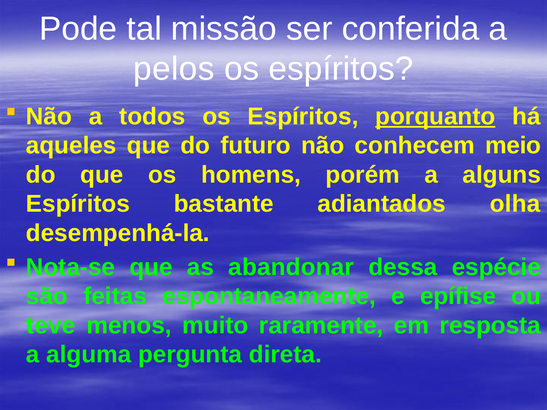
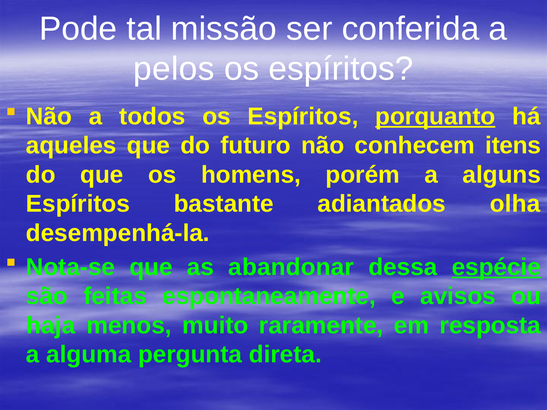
meio: meio -> itens (513, 146)
espécie underline: none -> present (496, 267)
epífise: epífise -> avisos (458, 296)
teve: teve -> haja (51, 326)
